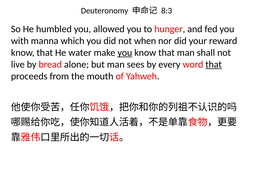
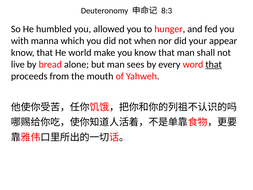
reward: reward -> appear (223, 41)
water: water -> world (80, 53)
you underline: present -> none (125, 53)
